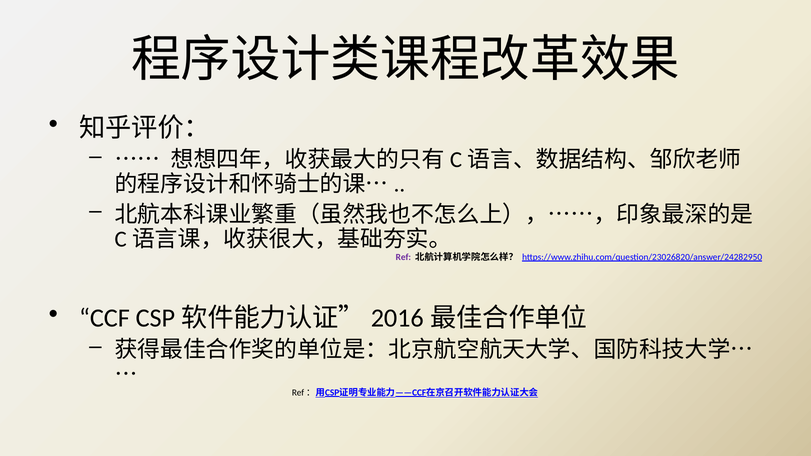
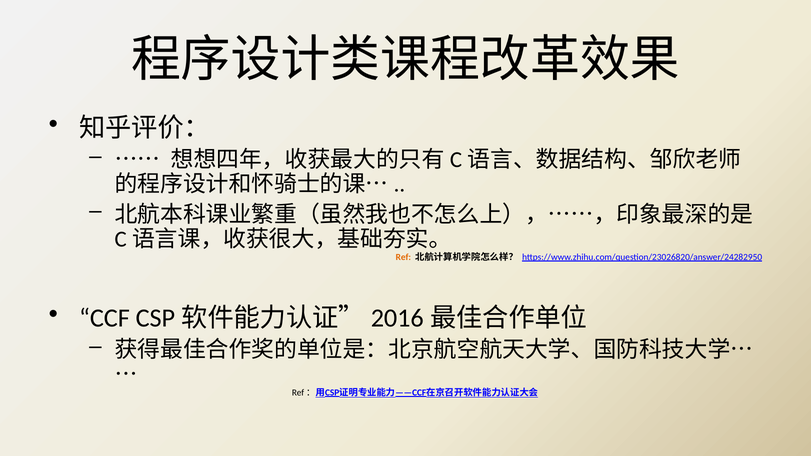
Ref colour: purple -> orange (403, 257)
